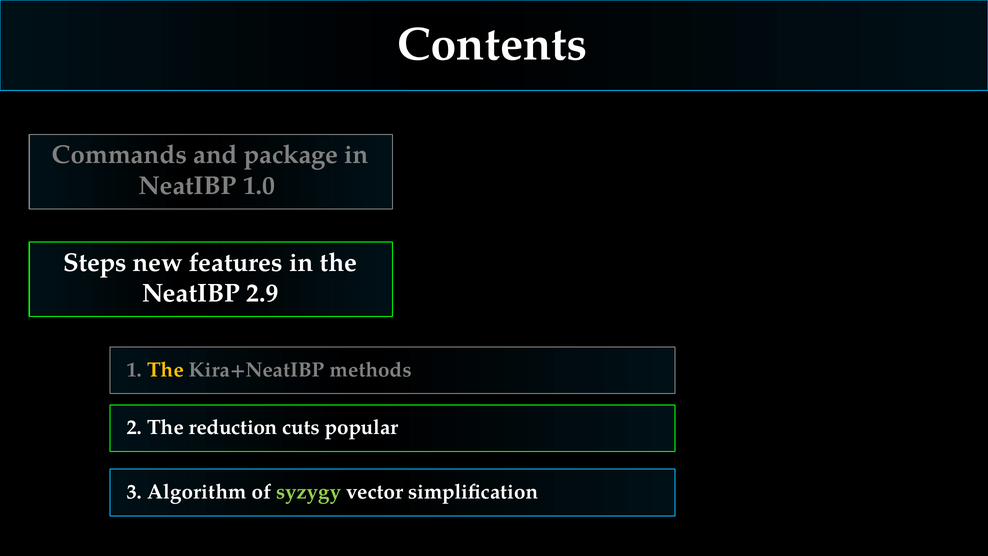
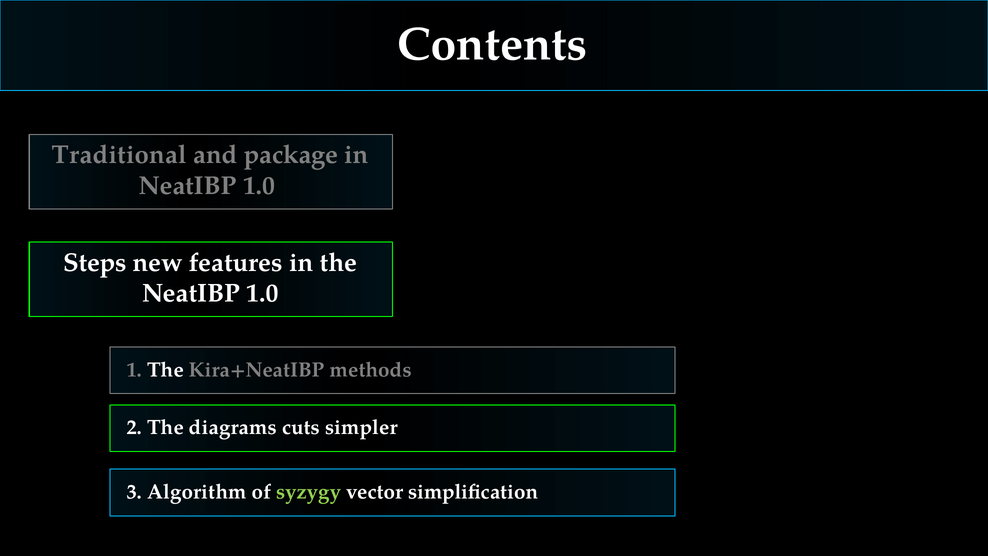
Commands: Commands -> Traditional (119, 155)
2.9: 2.9 -> 1.0 (262, 293)
The colour: yellow -> white (166, 370)
reduction: reduction -> diagrams (233, 427)
popular: popular -> simpler (361, 427)
